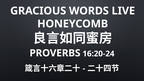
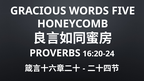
LIVE: LIVE -> FIVE (123, 11)
